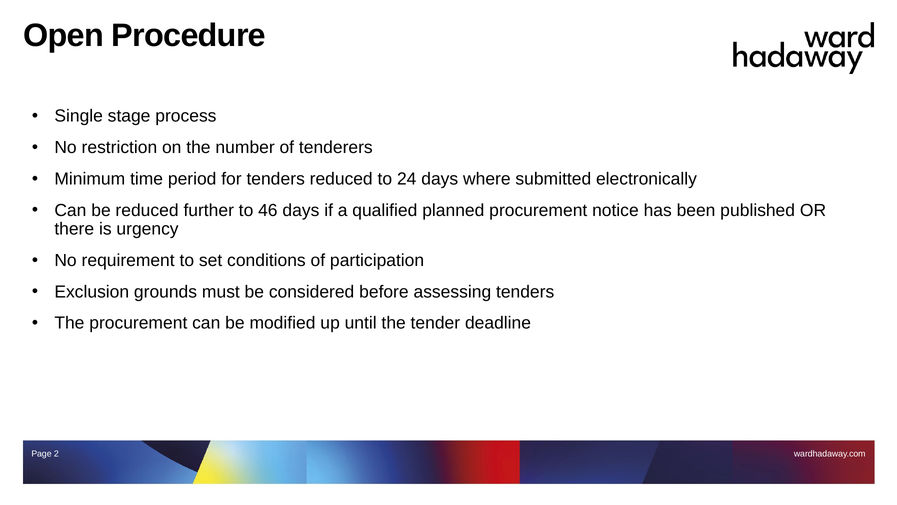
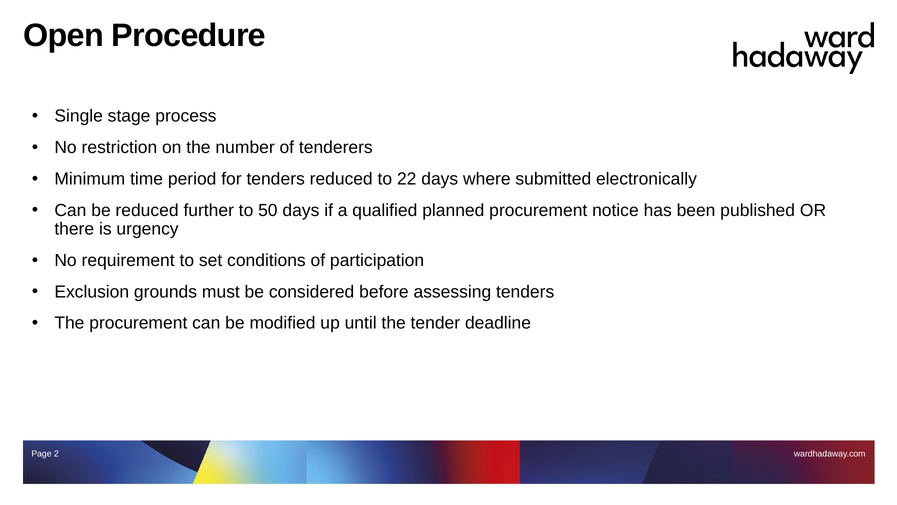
24: 24 -> 22 (407, 179)
46: 46 -> 50 (268, 210)
